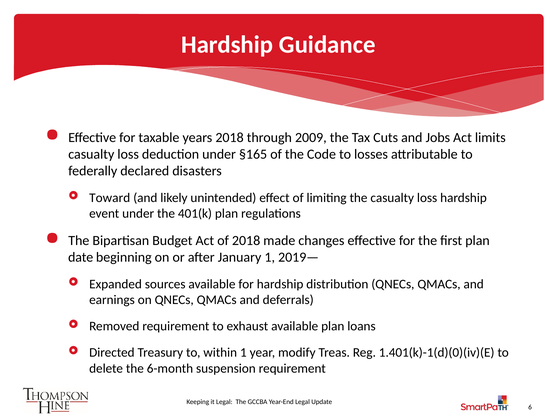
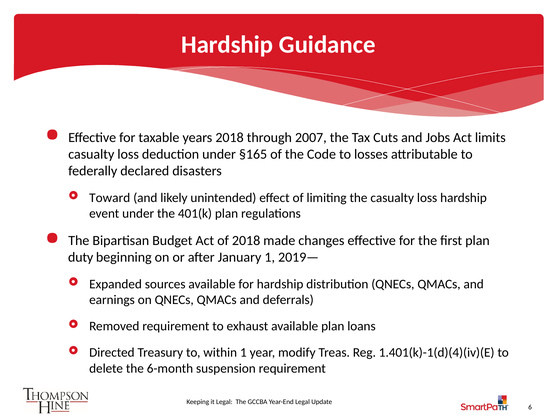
2009: 2009 -> 2007 (311, 137)
date: date -> duty (81, 257)
1.401(k)-1(d)(0)(iv)(E: 1.401(k)-1(d)(0)(iv)(E -> 1.401(k)-1(d)(4)(iv)(E (437, 352)
